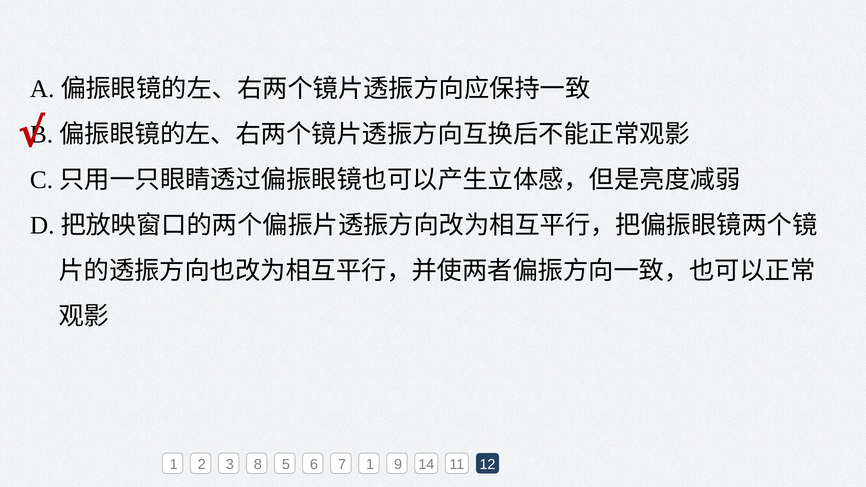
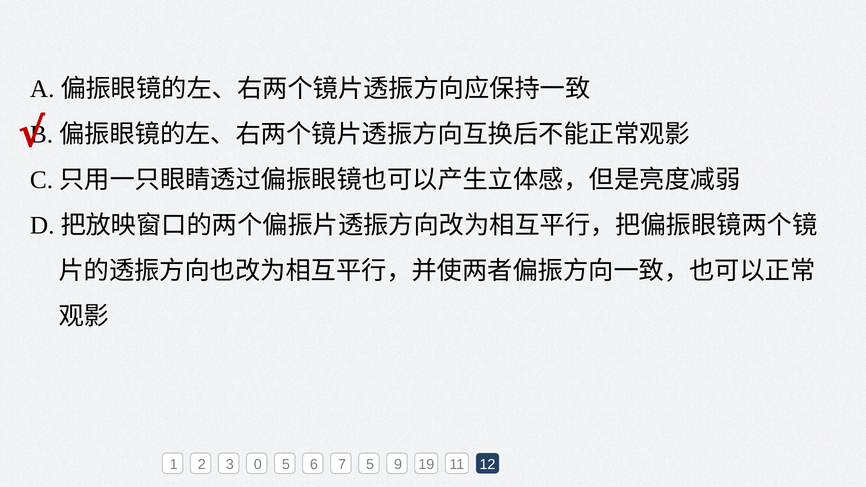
8: 8 -> 0 (258, 465)
7 1: 1 -> 5 (370, 465)
14: 14 -> 19 (426, 465)
